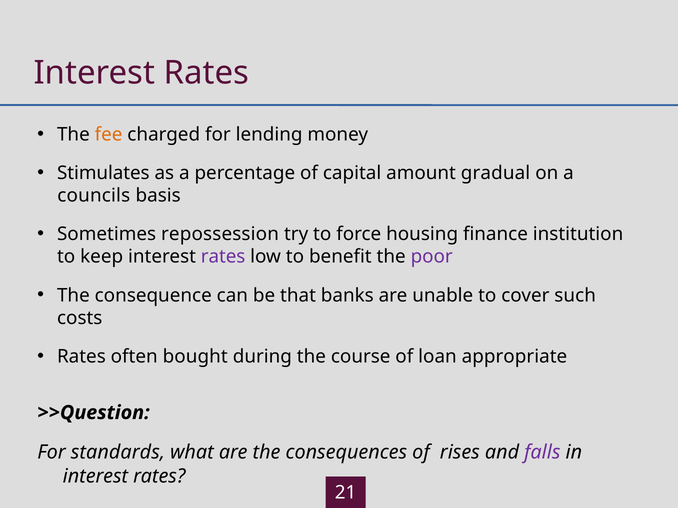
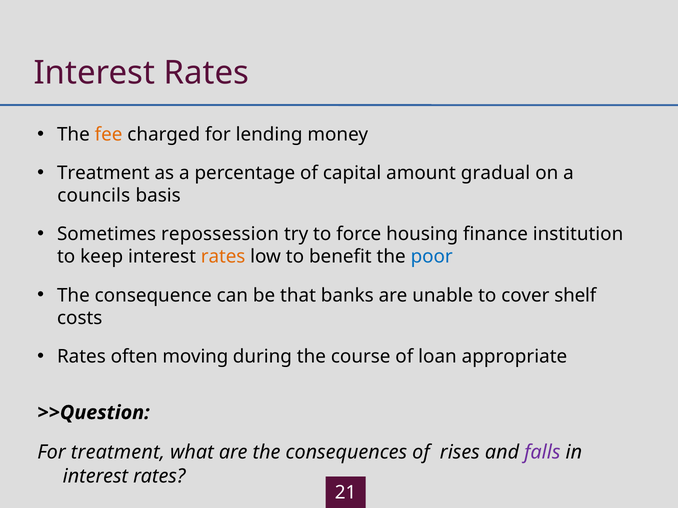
Stimulates: Stimulates -> Treatment (103, 173)
rates colour: purple -> orange (223, 257)
poor colour: purple -> blue (432, 257)
such: such -> shelf (575, 296)
bought: bought -> moving (195, 357)
For standards: standards -> treatment (118, 453)
